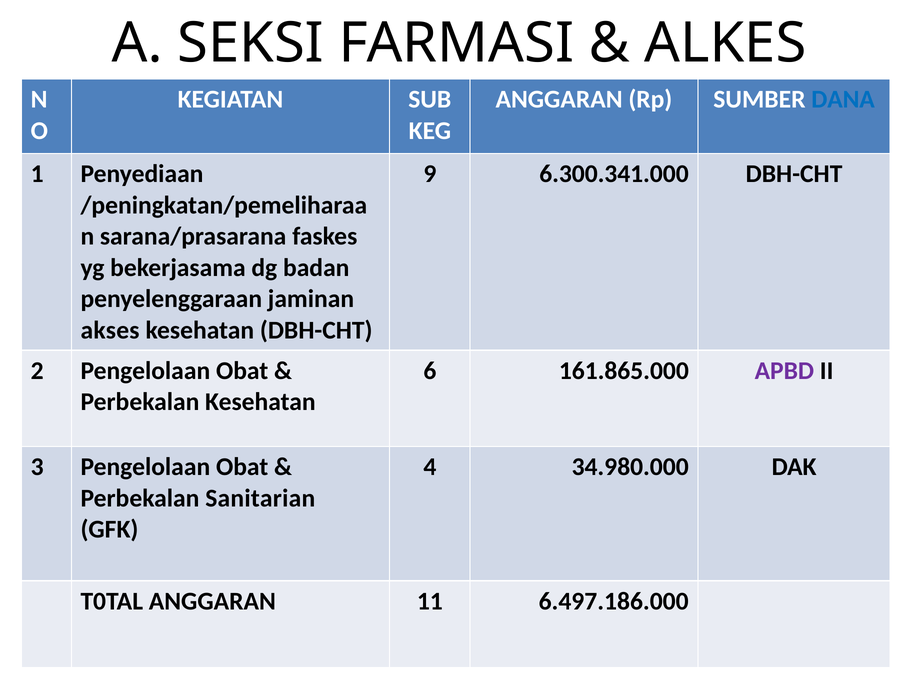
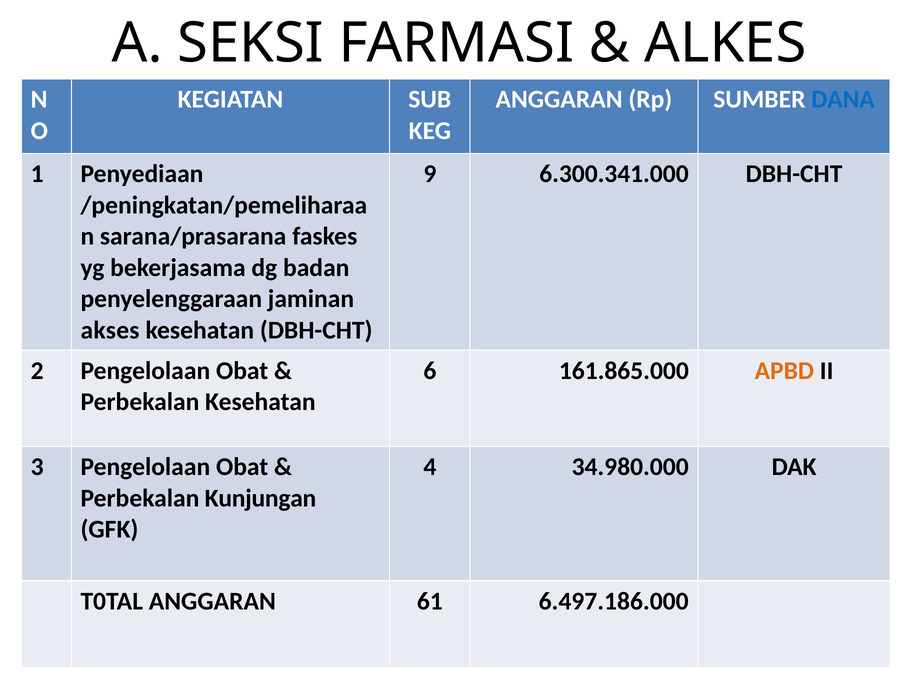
APBD colour: purple -> orange (784, 371)
Sanitarian: Sanitarian -> Kunjungan (261, 498)
11: 11 -> 61 (430, 601)
